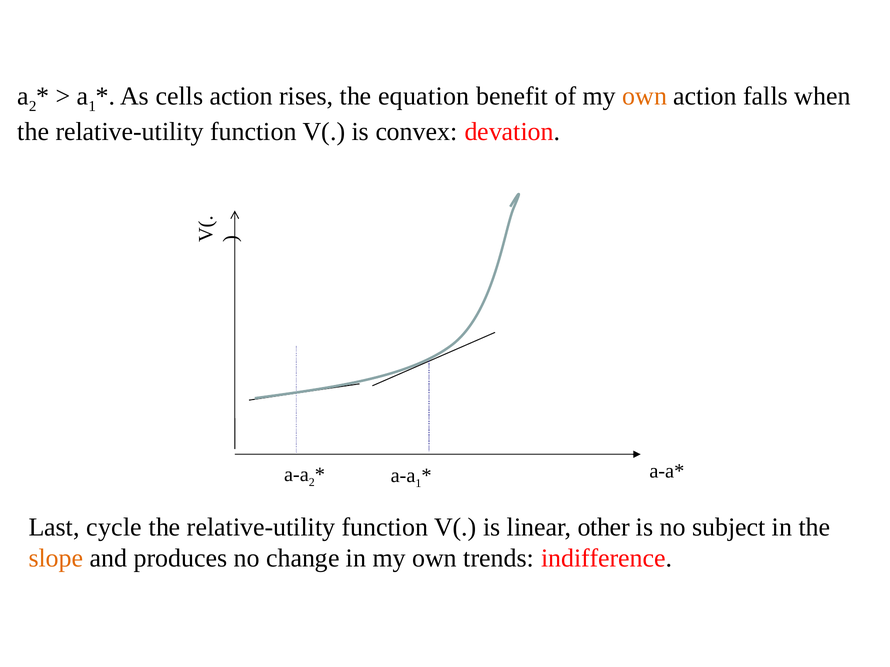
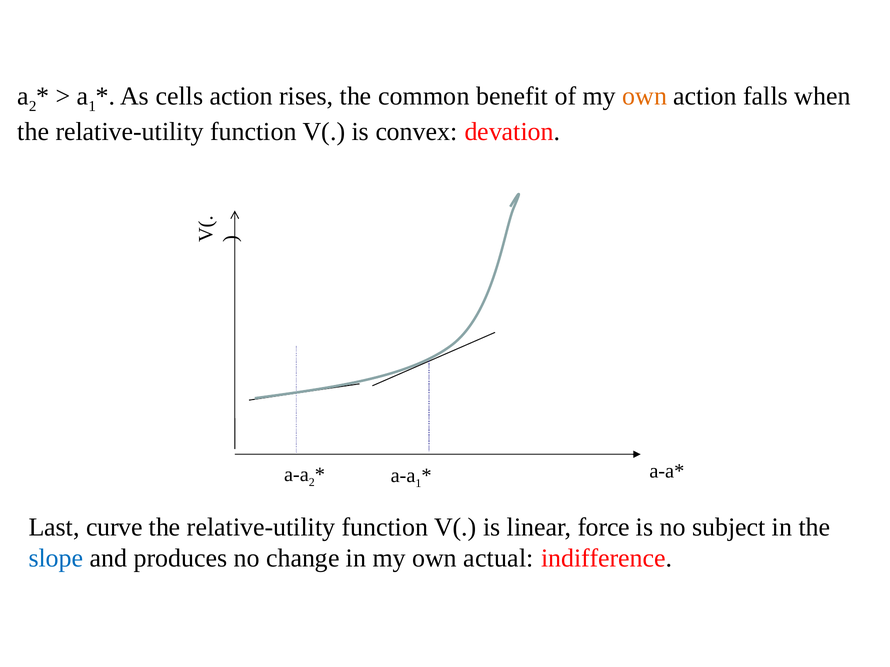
equation: equation -> common (424, 96)
cycle: cycle -> curve (114, 527)
other: other -> force (604, 527)
slope colour: orange -> blue (56, 559)
trends: trends -> actual (498, 559)
